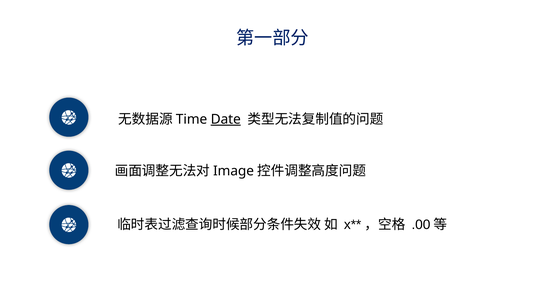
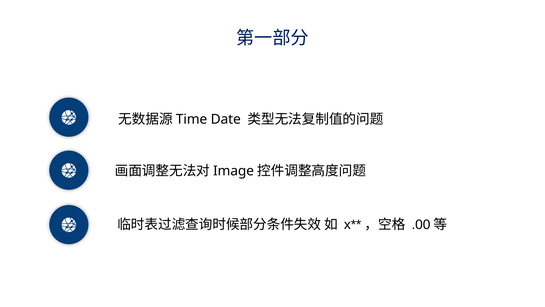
Date underline: present -> none (226, 119)
